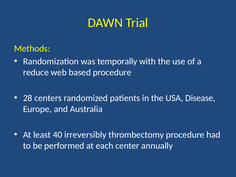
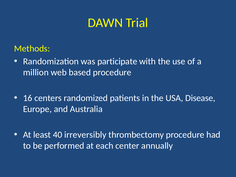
temporally: temporally -> participate (117, 61)
reduce: reduce -> million (36, 72)
28: 28 -> 16 (28, 98)
